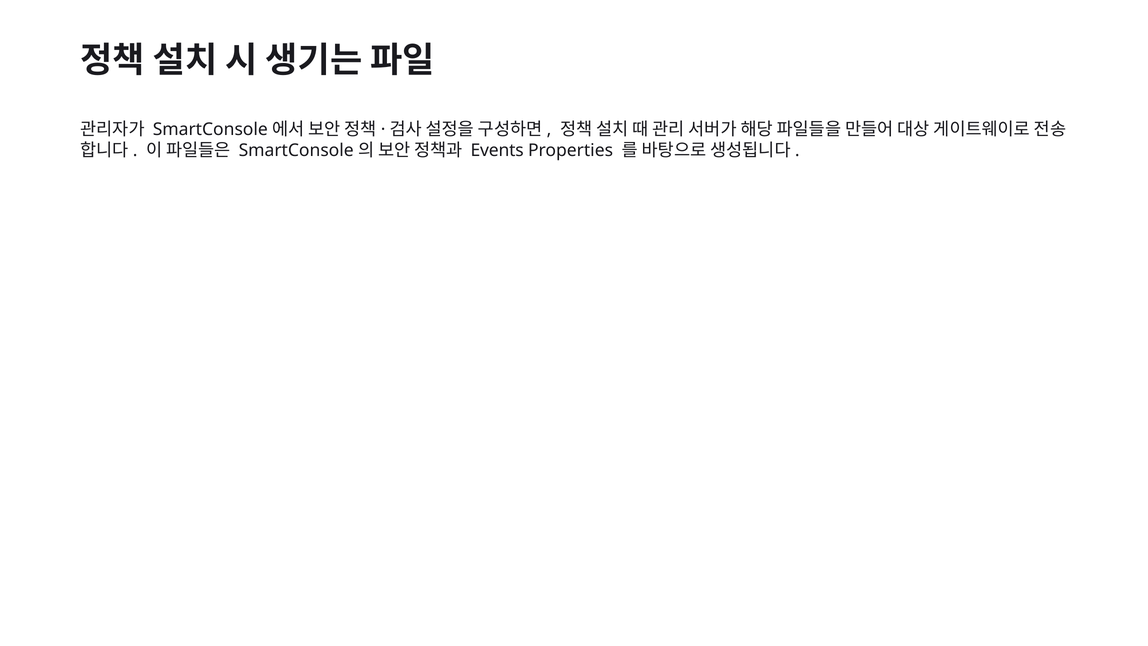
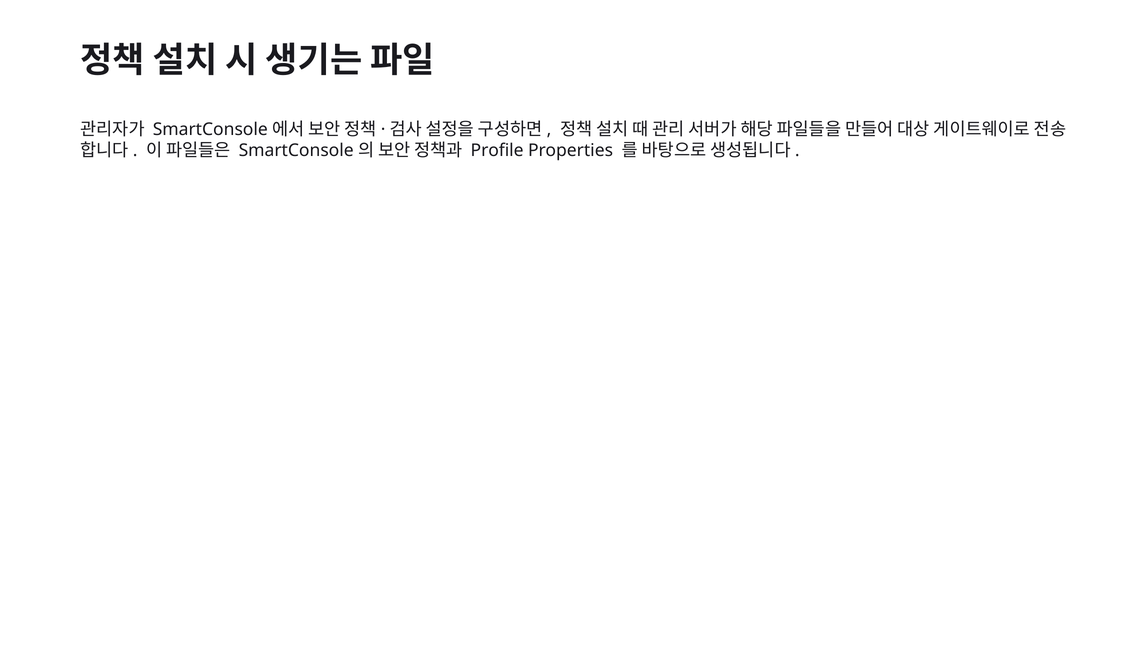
Events: Events -> Profile (497, 150)
